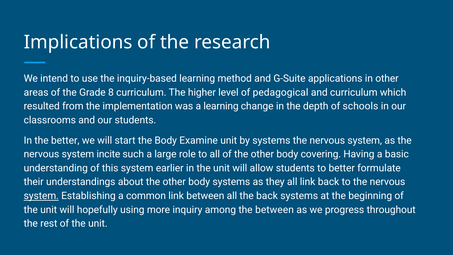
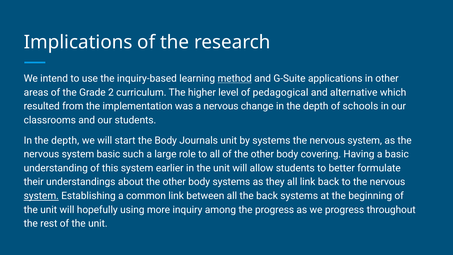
method underline: none -> present (235, 78)
8: 8 -> 2 (111, 92)
and curriculum: curriculum -> alternative (354, 92)
a learning: learning -> nervous (221, 106)
better: better -> depth (65, 140)
Examine: Examine -> Journals (199, 140)
system incite: incite -> basic (108, 154)
the between: between -> progress (275, 210)
